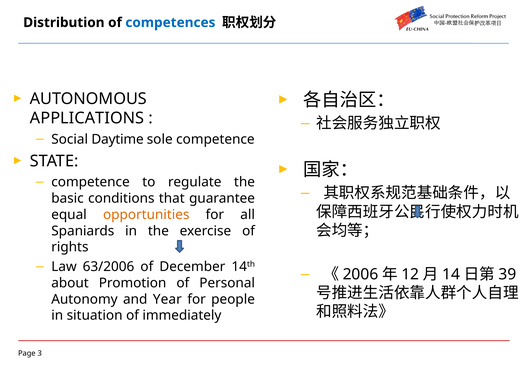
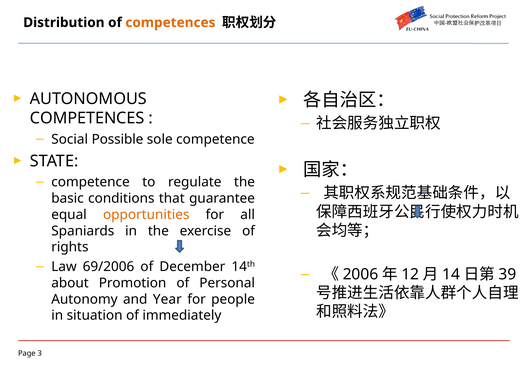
competences colour: blue -> orange (170, 23)
APPLICATIONS: APPLICATIONS -> COMPETENCES (87, 118)
Daytime: Daytime -> Possible (117, 139)
63/2006: 63/2006 -> 69/2006 (109, 266)
